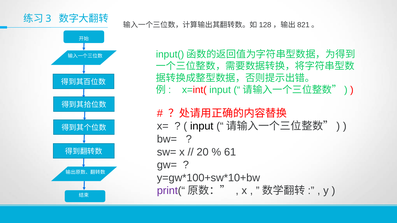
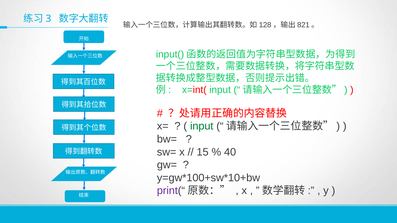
input colour: black -> green (202, 126)
20: 20 -> 15 (203, 152)
61: 61 -> 40 (230, 152)
